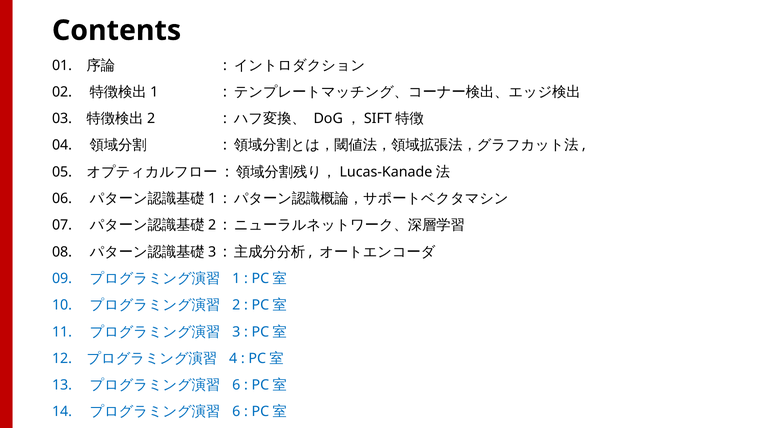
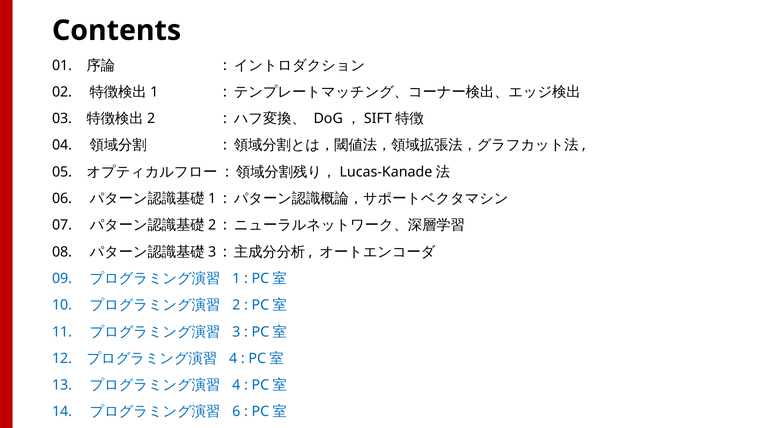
6: 6 -> 4 (236, 385)
